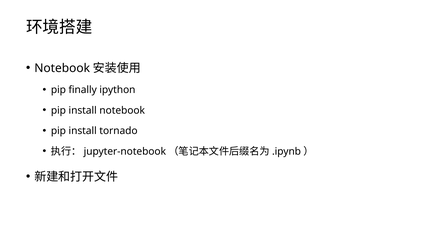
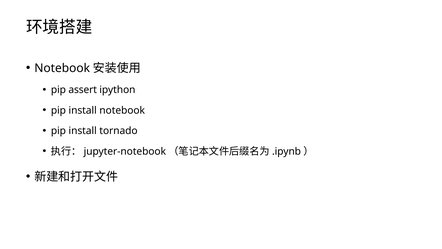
finally: finally -> assert (83, 90)
